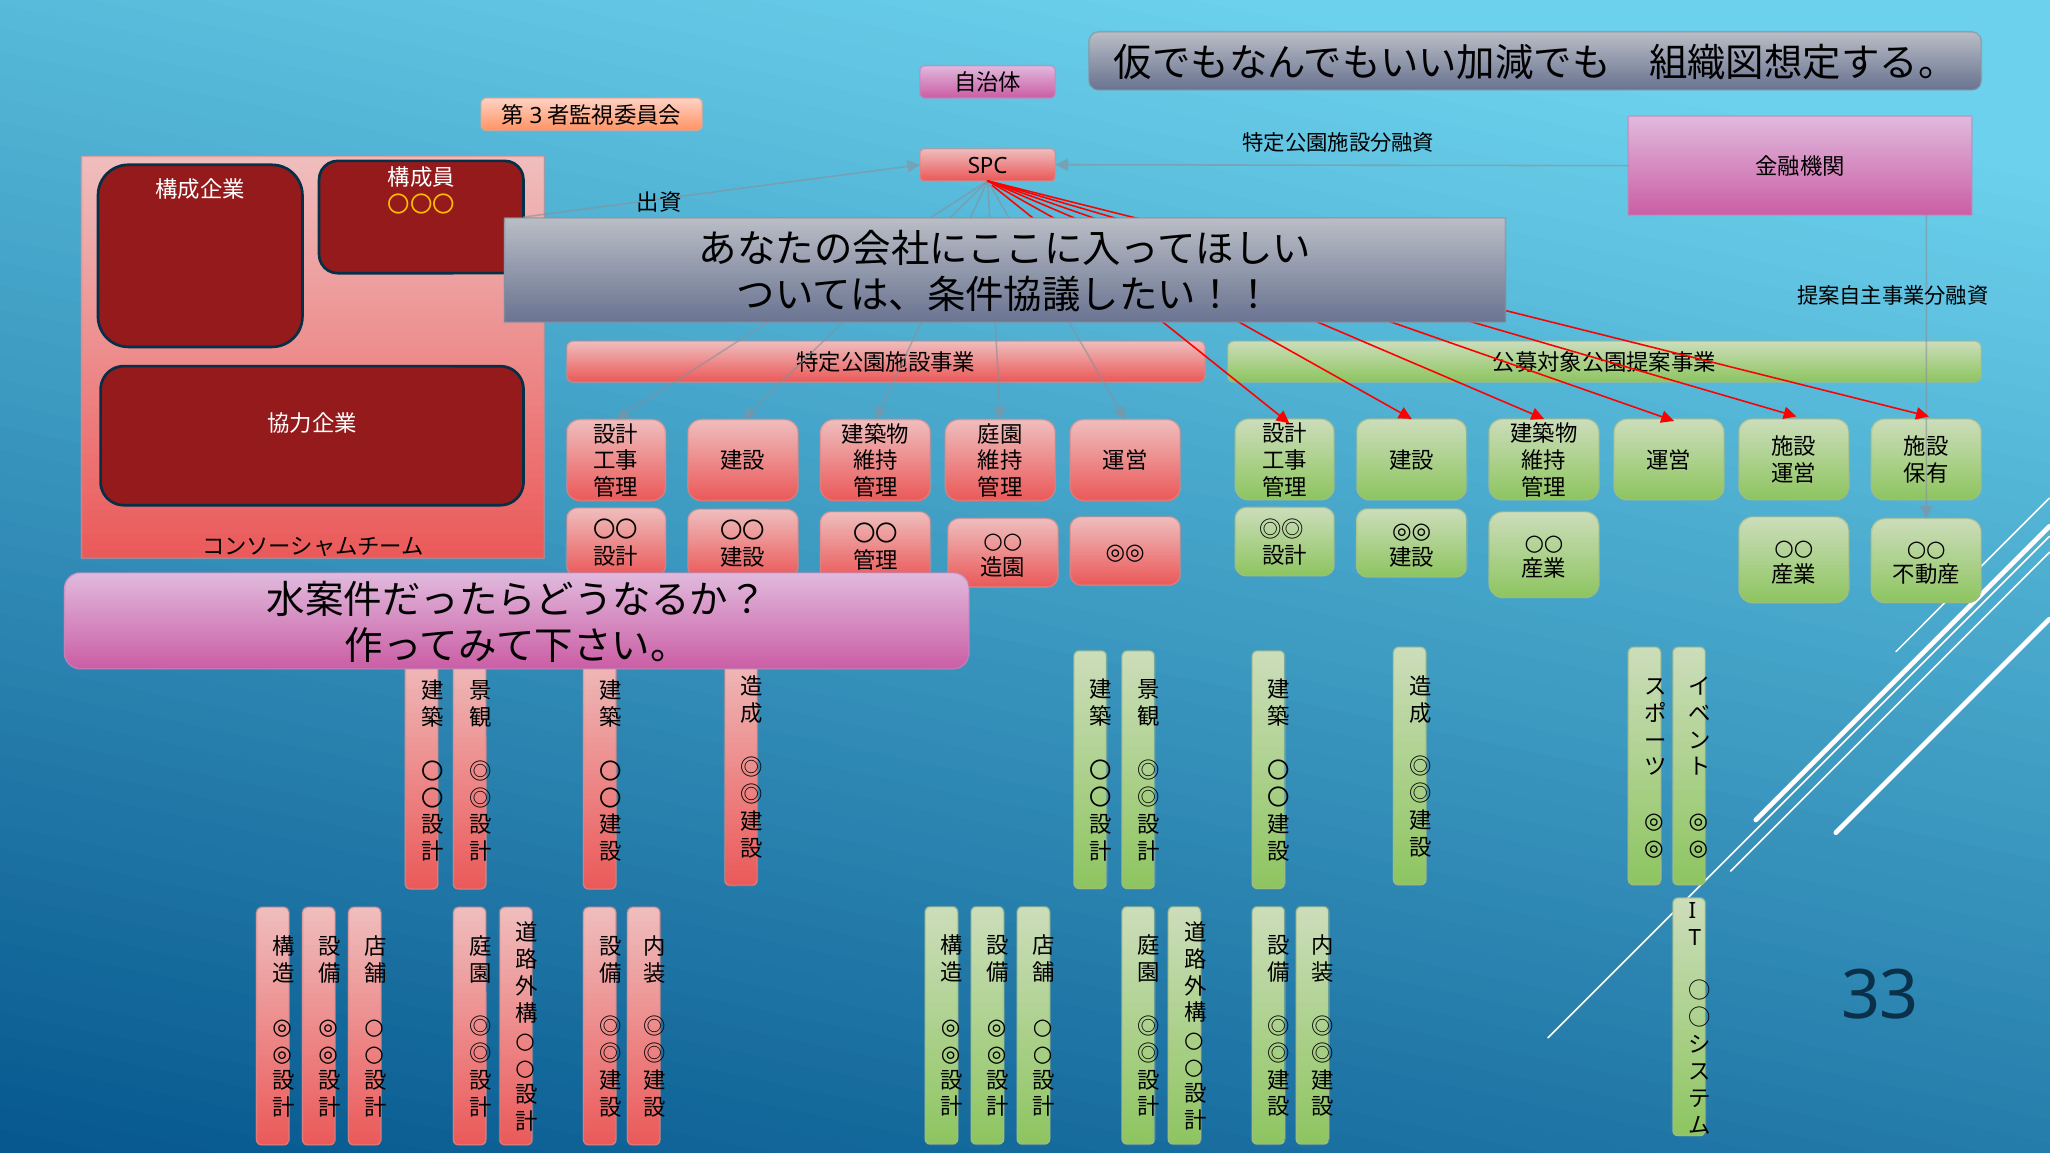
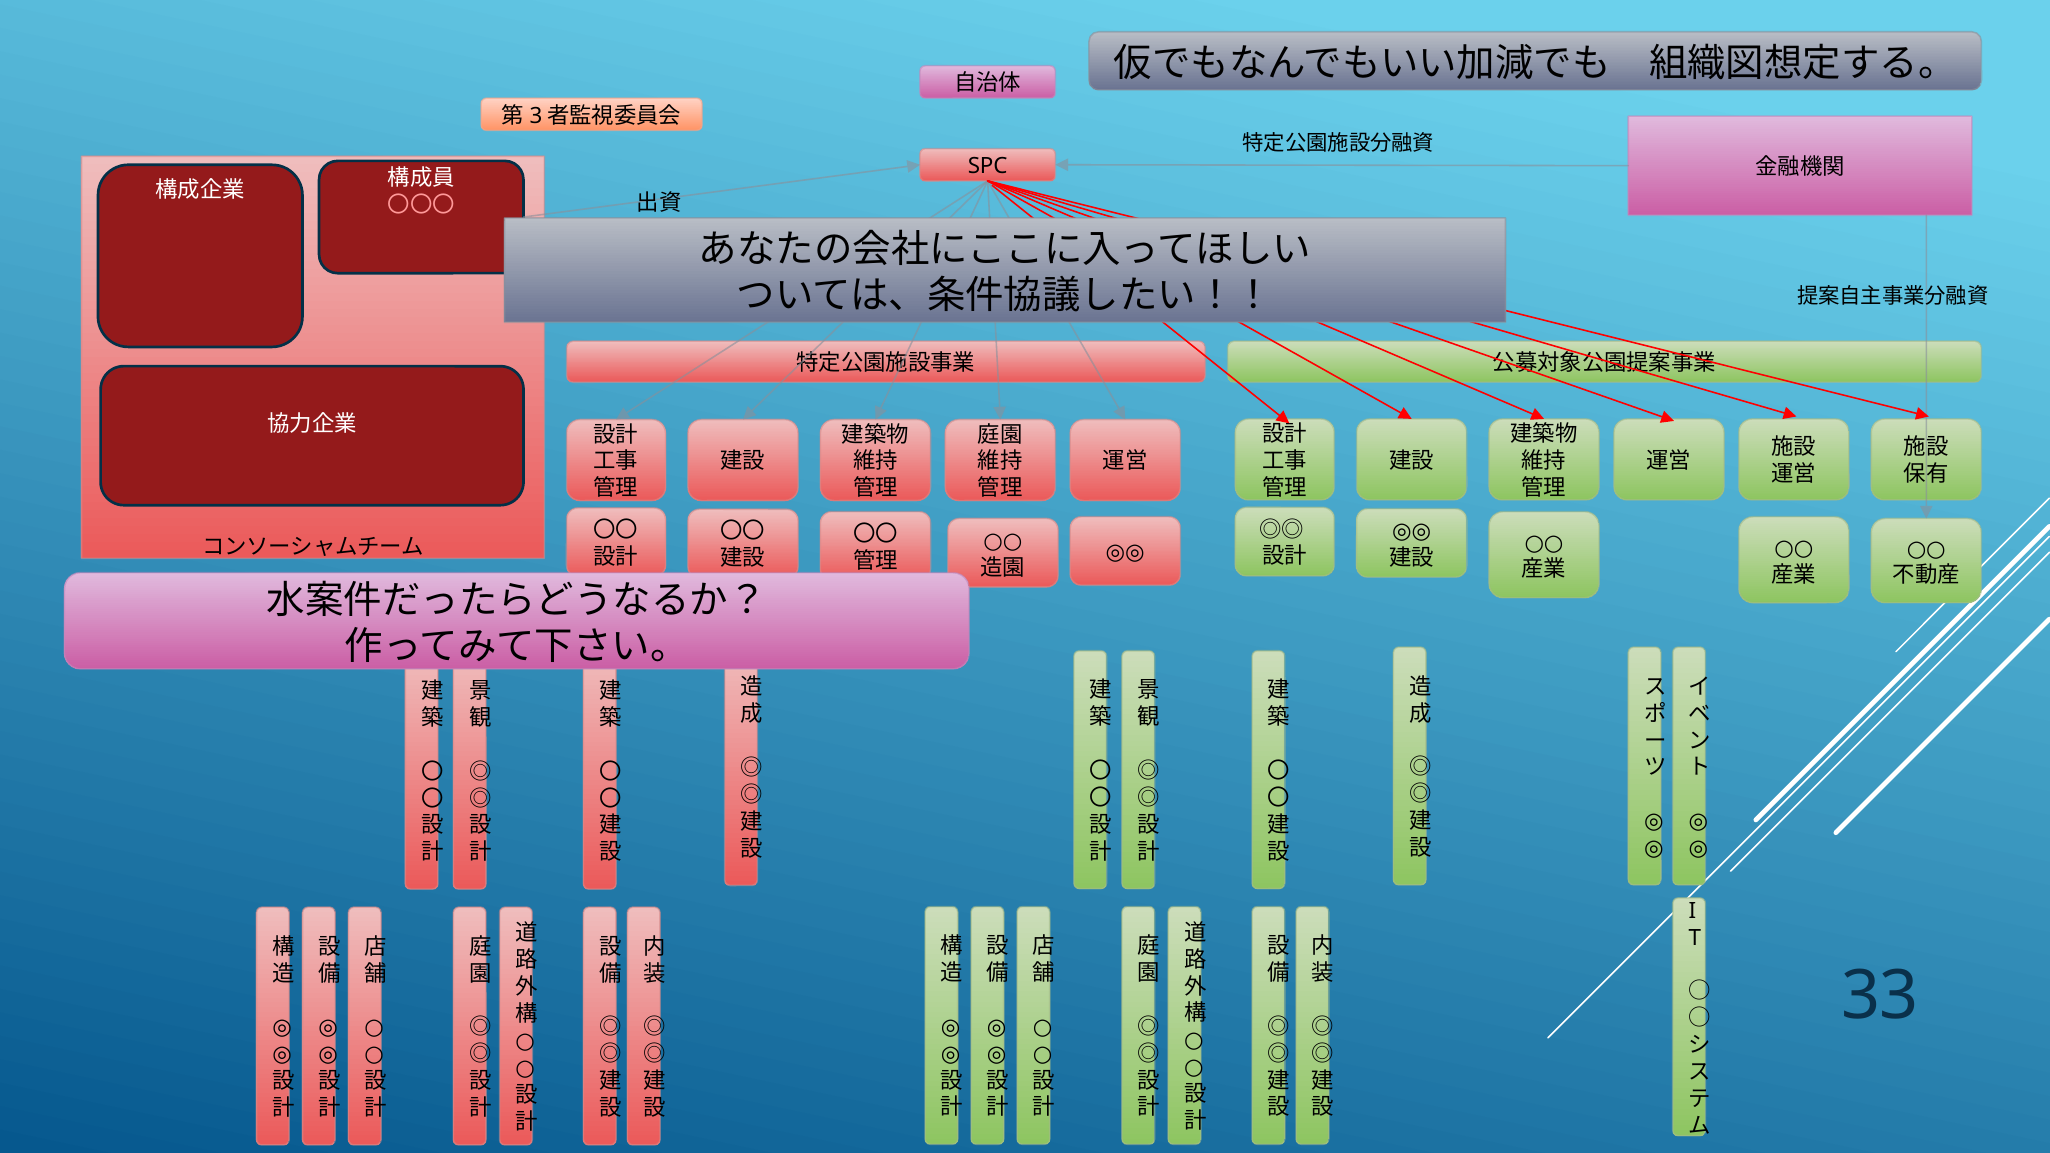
〇〇〇 colour: yellow -> pink (421, 205)
